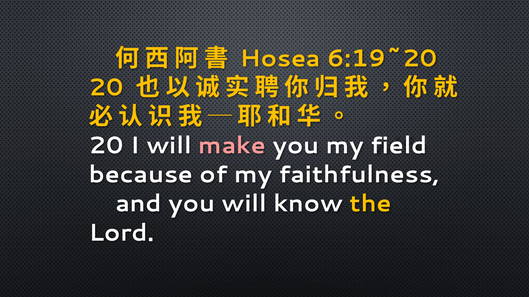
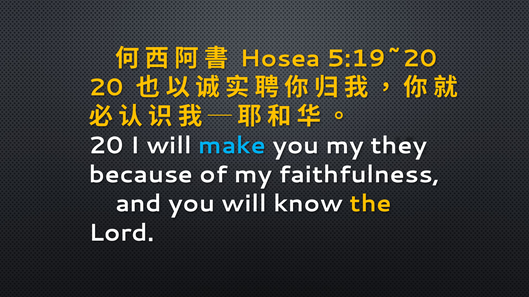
6:19~20: 6:19~20 -> 5:19~20 (382, 59)
make colour: pink -> light blue (232, 146)
field: field -> they (399, 146)
